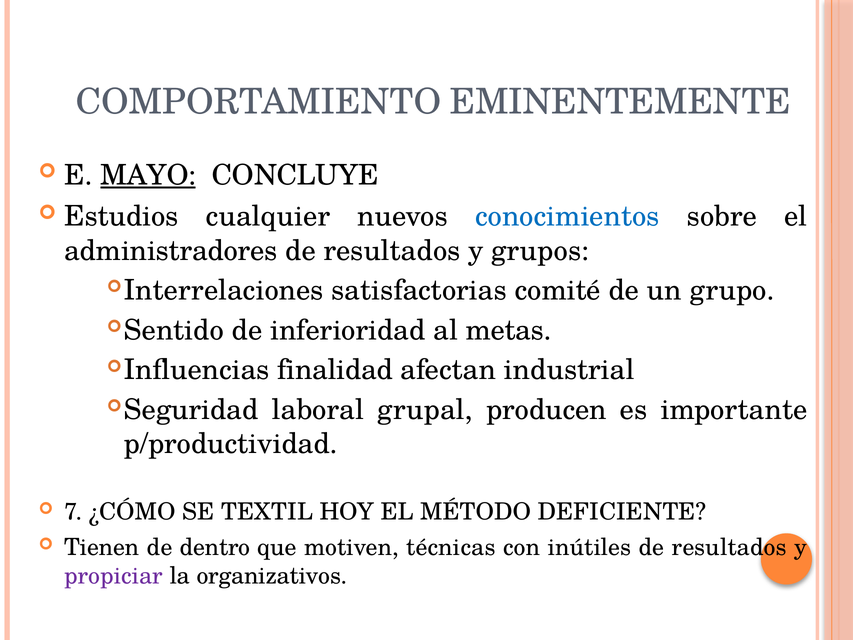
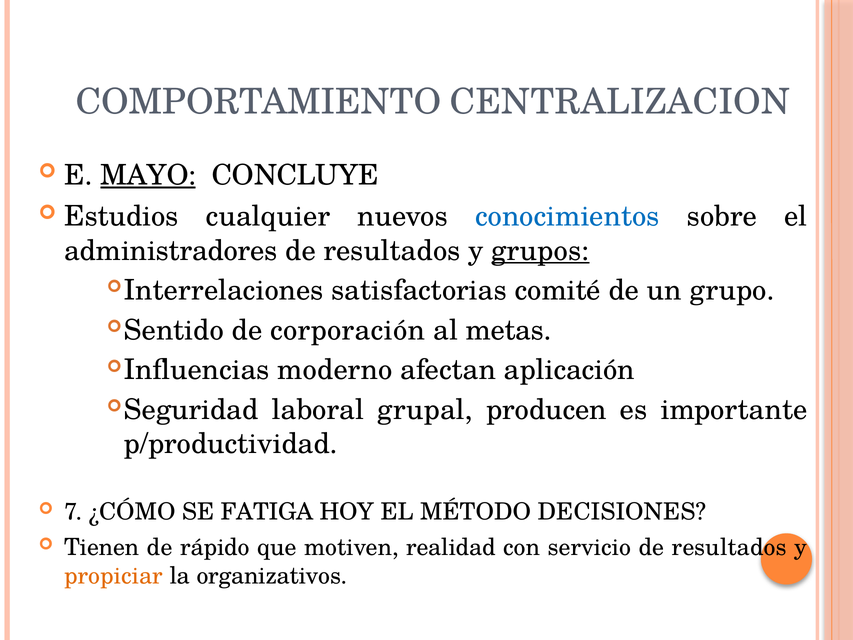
EMINENTEMENTE: EMINENTEMENTE -> CENTRALIZACION (620, 102)
grupos underline: none -> present (540, 251)
inferioridad: inferioridad -> corporación (348, 330)
finalidad: finalidad -> moderno (335, 370)
industrial: industrial -> aplicación (569, 370)
TEXTIL: TEXTIL -> FATIGA (267, 512)
DEFICIENTE: DEFICIENTE -> DECISIONES (622, 512)
dentro: dentro -> rápido (215, 547)
técnicas: técnicas -> realidad (451, 547)
inútiles: inútiles -> servicio (590, 547)
propiciar colour: purple -> orange (114, 576)
